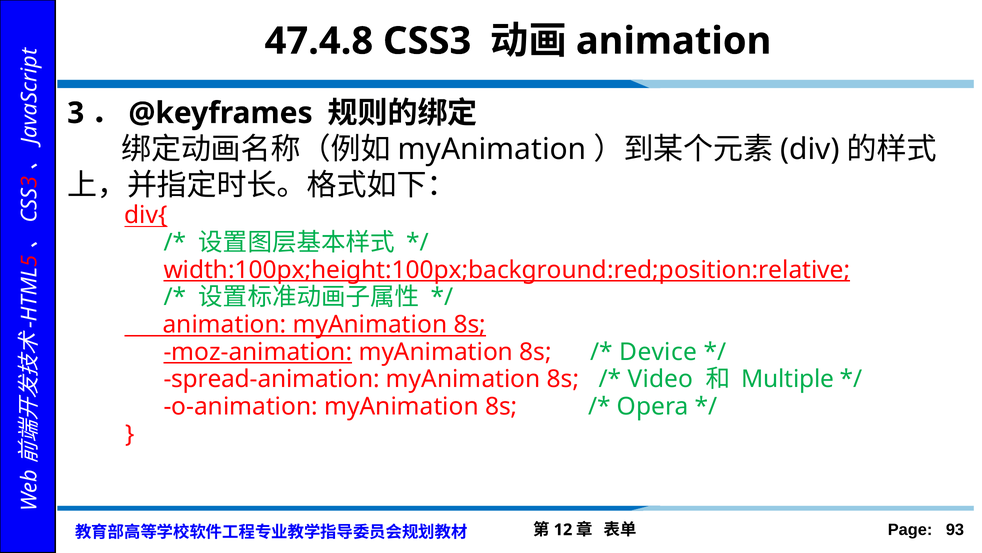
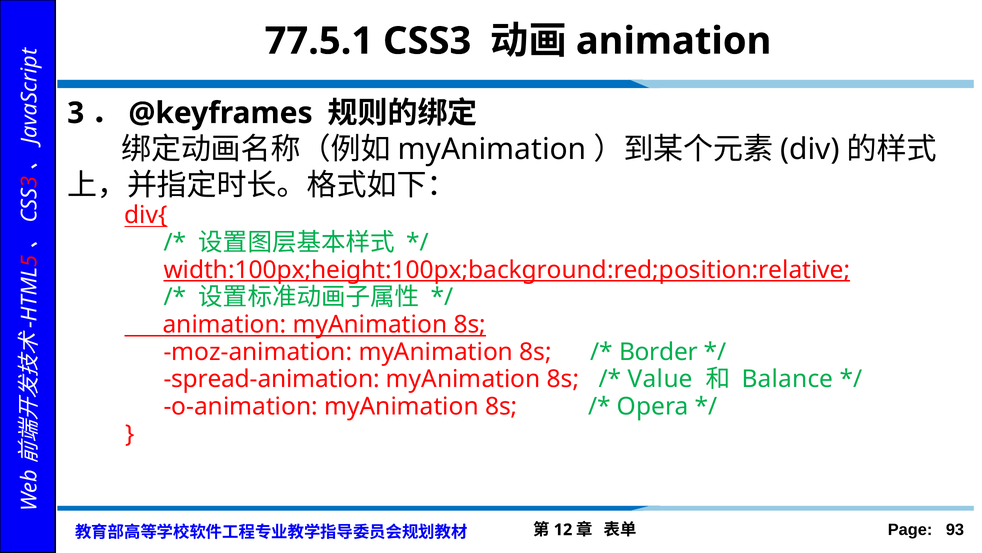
47.4.8: 47.4.8 -> 77.5.1 (319, 41)
moz-animation underline: present -> none (258, 352)
Device: Device -> Border (658, 352)
Video: Video -> Value (660, 379)
Multiple: Multiple -> Balance (787, 379)
